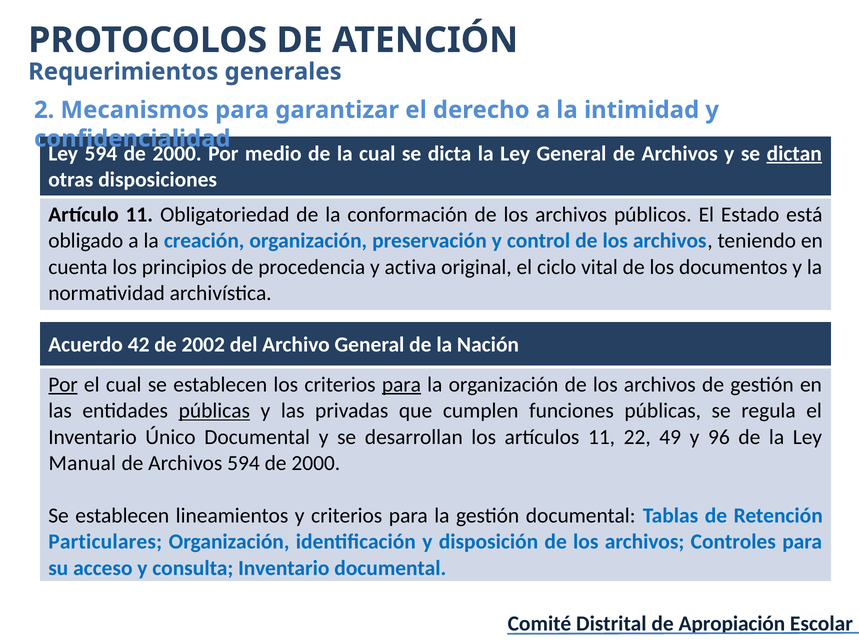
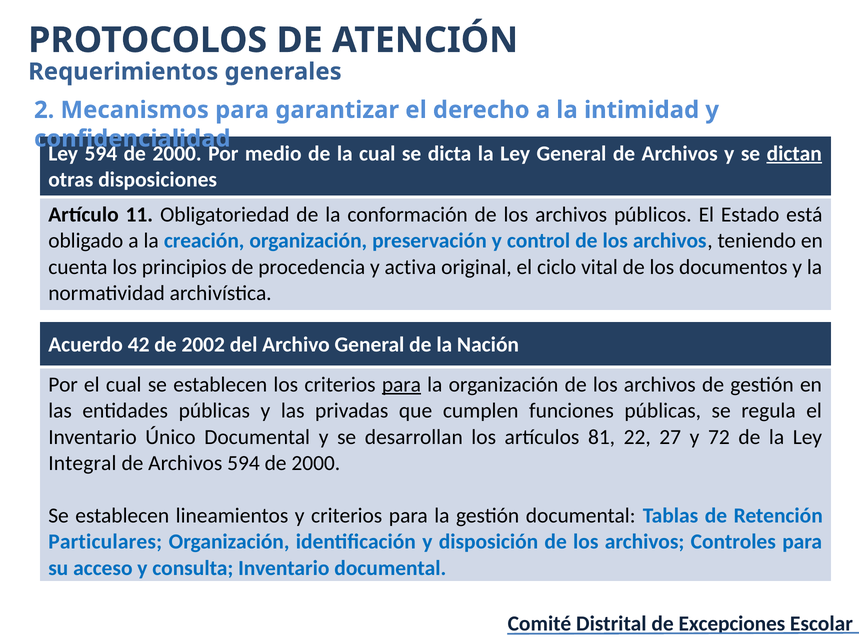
Por underline: present -> none (63, 385)
públicas underline: present -> none (214, 411)
artículos 11: 11 -> 81 (602, 437)
49: 49 -> 27 (670, 437)
96: 96 -> 72 (719, 437)
Manual: Manual -> Integral (82, 463)
Apropiación: Apropiación -> Excepciones (732, 624)
